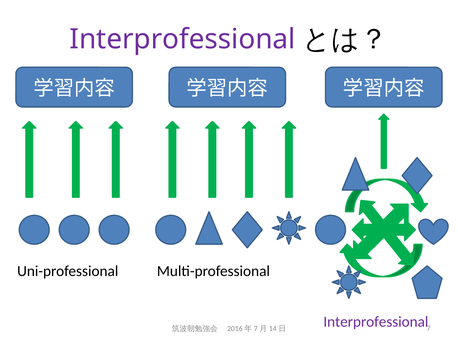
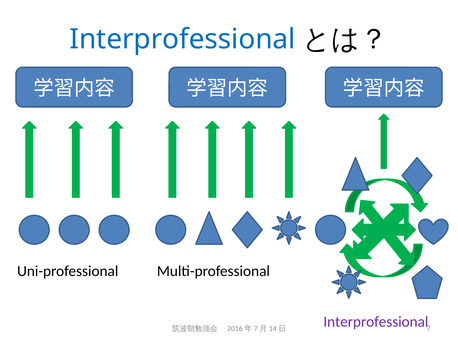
Interprofessional colour: purple -> blue (183, 39)
